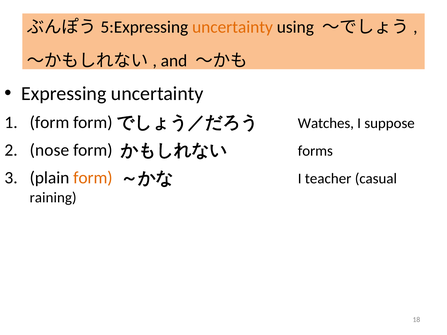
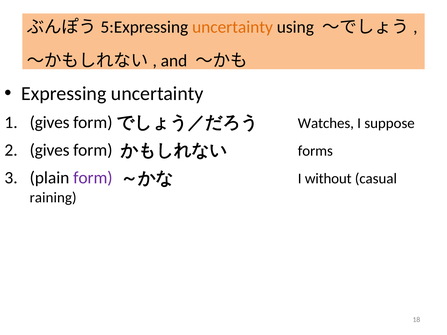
form: form -> gives (50, 122)
nose: nose -> gives (50, 150)
form colour: orange -> purple (93, 178)
teacher: teacher -> without (328, 179)
